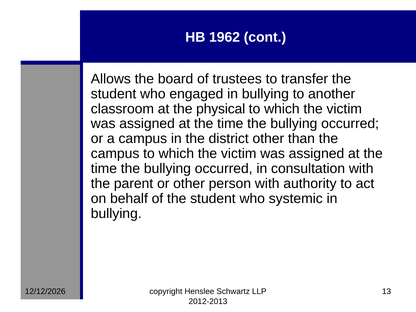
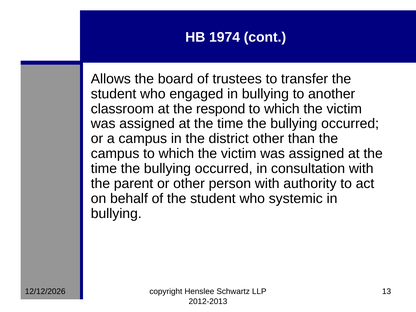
1962: 1962 -> 1974 (225, 37)
physical: physical -> respond (221, 109)
